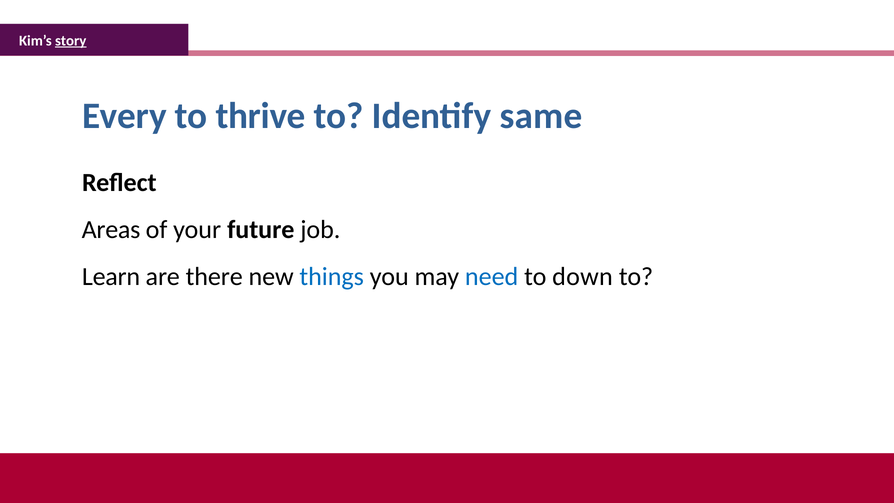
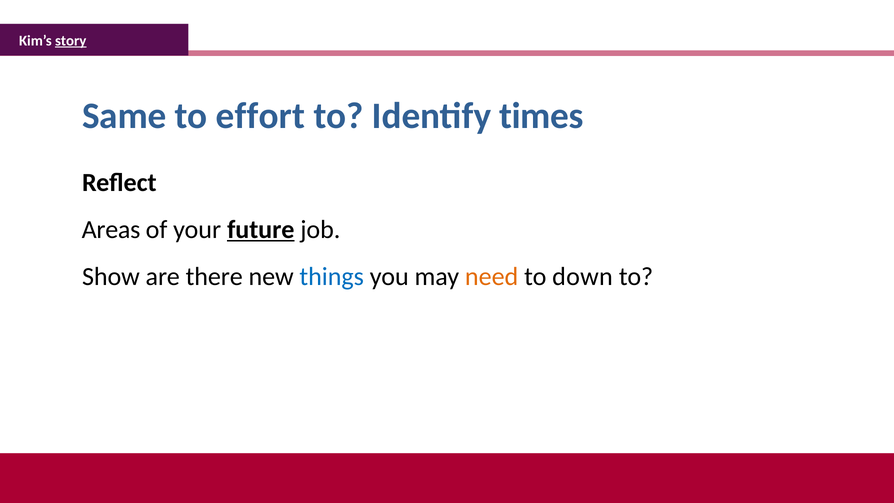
Every: Every -> Same (124, 116)
thrive: thrive -> effort (260, 116)
same: same -> times (541, 116)
future underline: none -> present (261, 229)
Learn: Learn -> Show (111, 276)
need colour: blue -> orange (492, 276)
